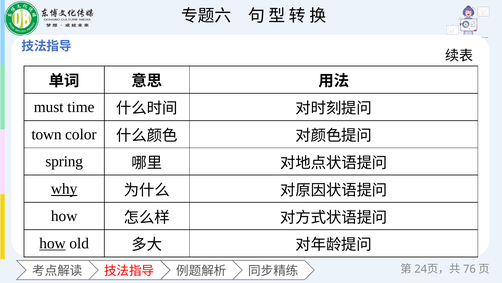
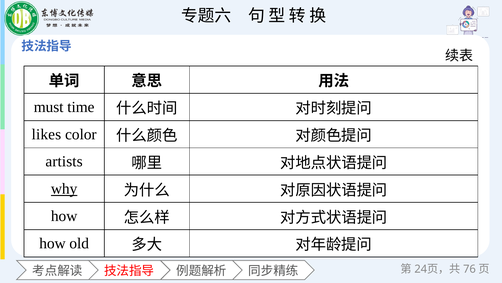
town: town -> likes (46, 134)
spring: spring -> artists (64, 161)
how underline: present -> none (52, 243)
